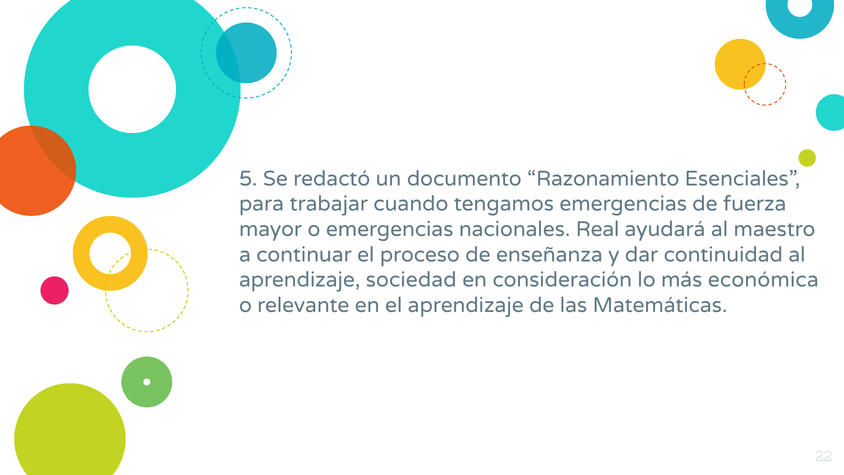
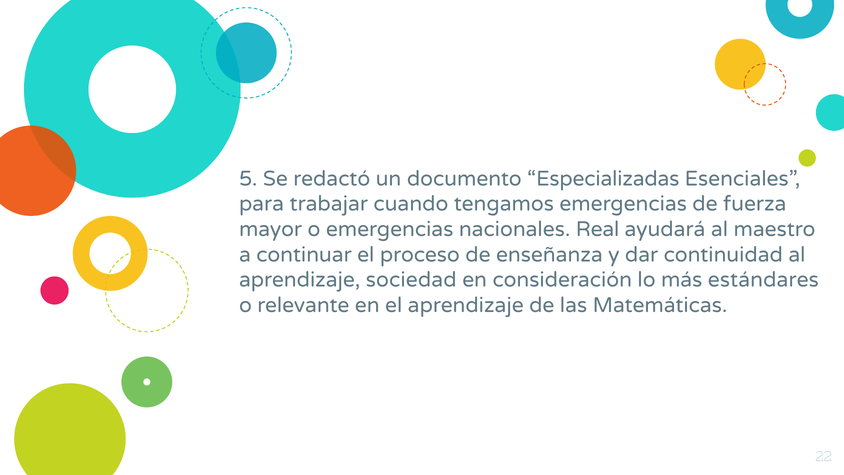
Razonamiento: Razonamiento -> Especializadas (603, 179)
económica: económica -> estándares (763, 280)
